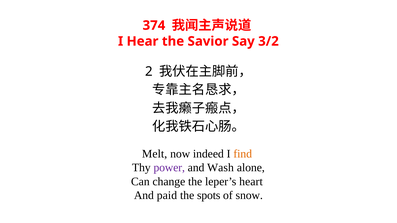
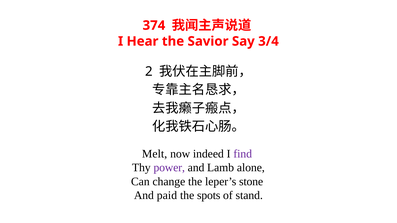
3/2: 3/2 -> 3/4 (268, 41)
find colour: orange -> purple (243, 154)
Wash: Wash -> Lamb (221, 168)
heart: heart -> stone (251, 182)
snow: snow -> stand (249, 196)
